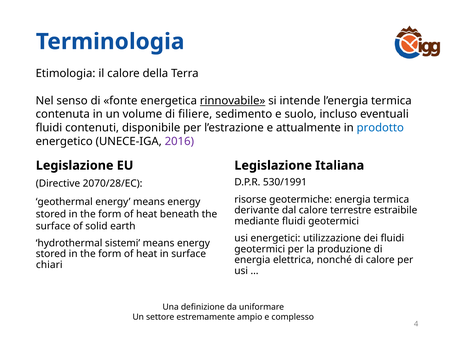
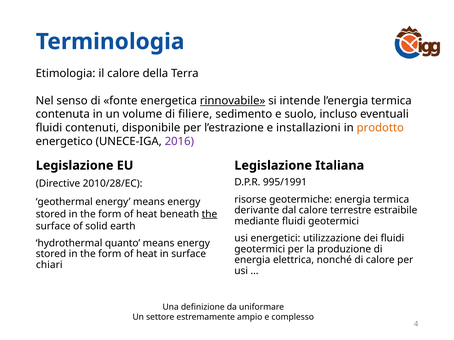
attualmente: attualmente -> installazioni (308, 128)
prodotto colour: blue -> orange (380, 128)
530/1991: 530/1991 -> 995/1991 (285, 183)
2070/28/EC: 2070/28/EC -> 2010/28/EC (113, 184)
the underline: none -> present (209, 214)
sistemi: sistemi -> quanto (123, 243)
